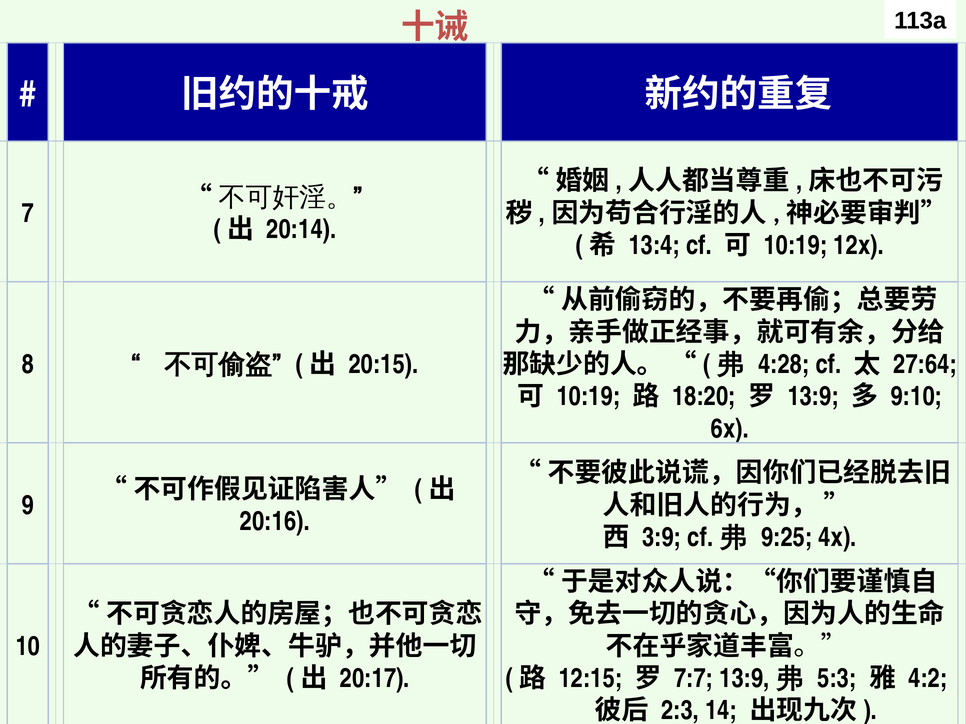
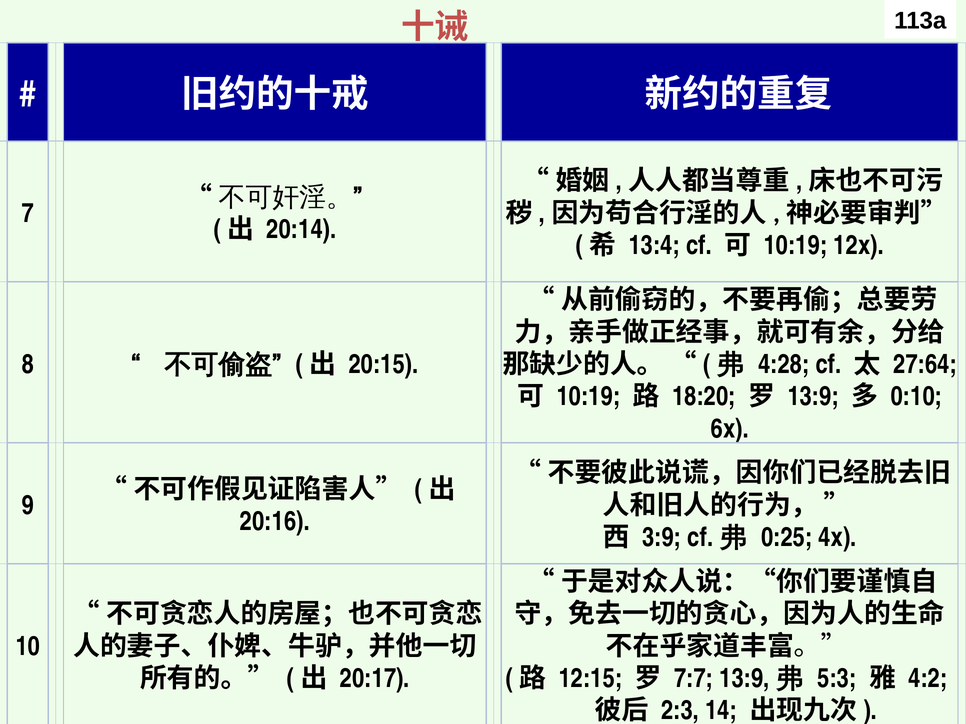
9:10: 9:10 -> 0:10 (916, 397)
9:25: 9:25 -> 0:25 (787, 538)
